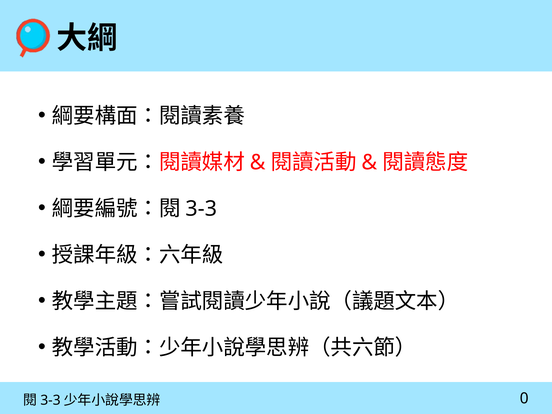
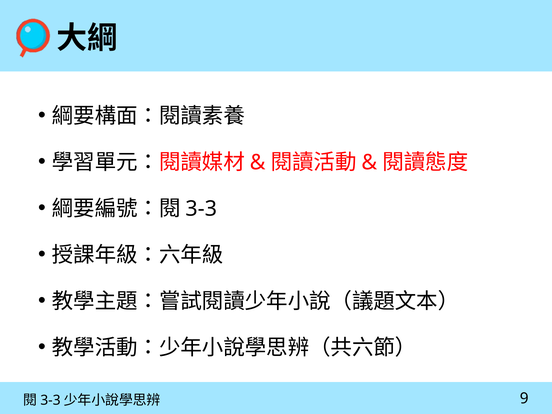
0: 0 -> 9 (524, 398)
